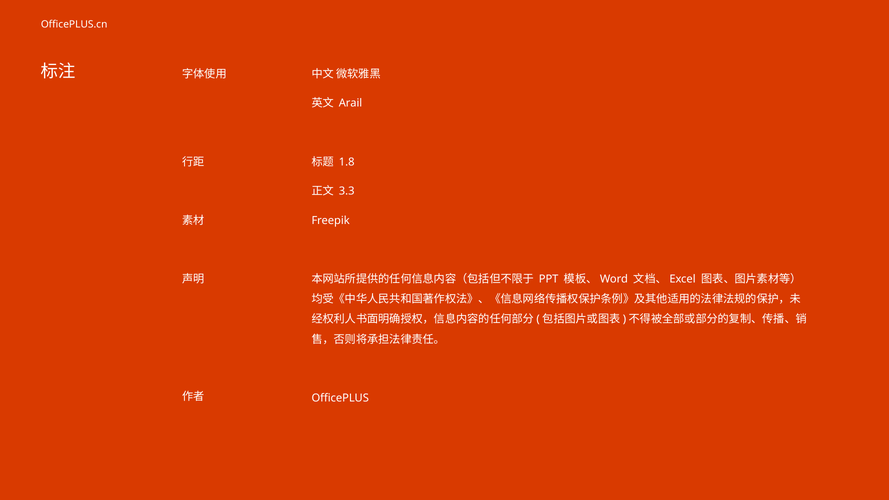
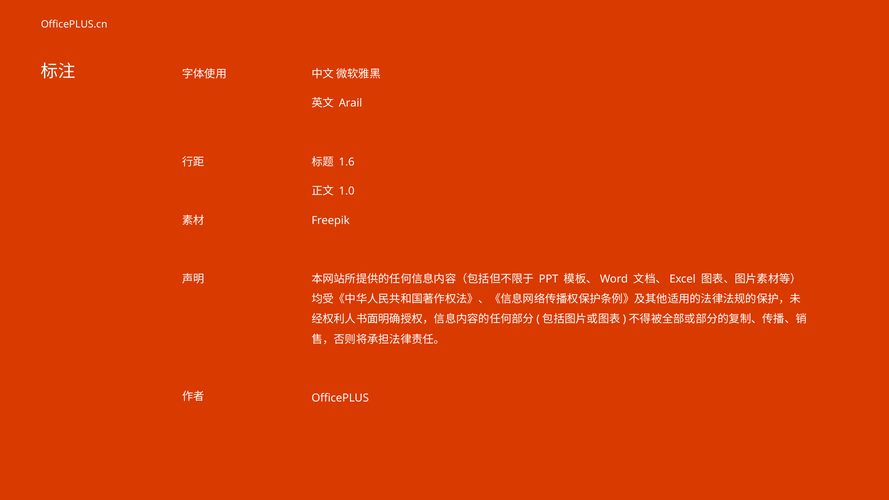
1.8: 1.8 -> 1.6 (347, 162)
3.3: 3.3 -> 1.0 (347, 191)
